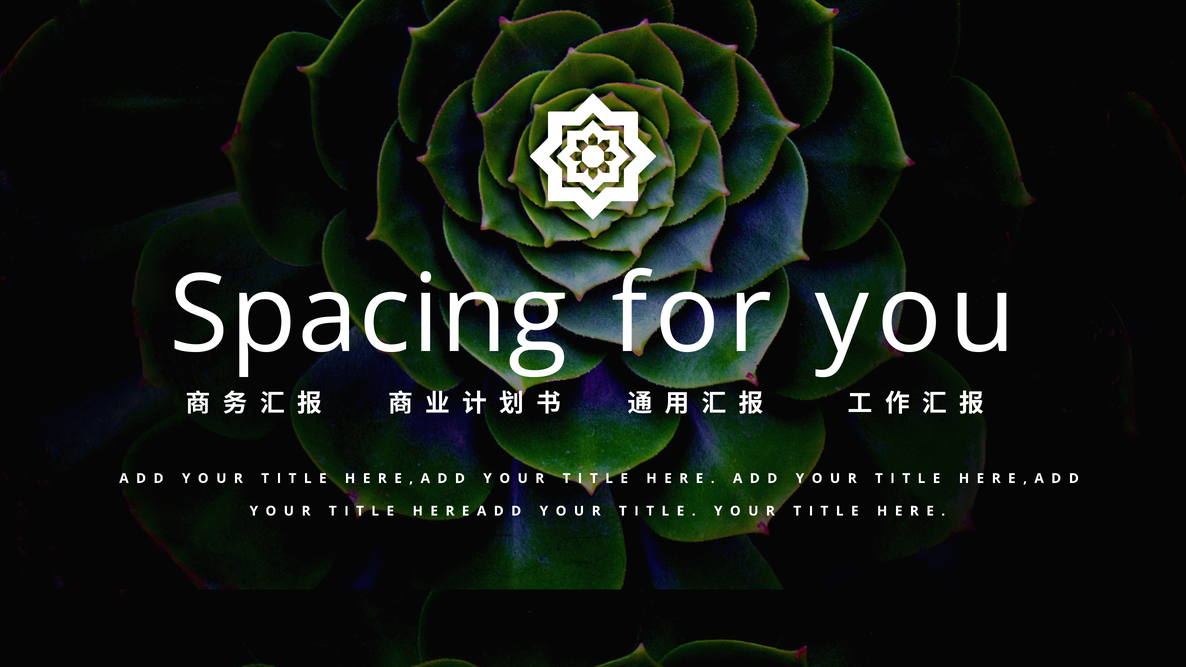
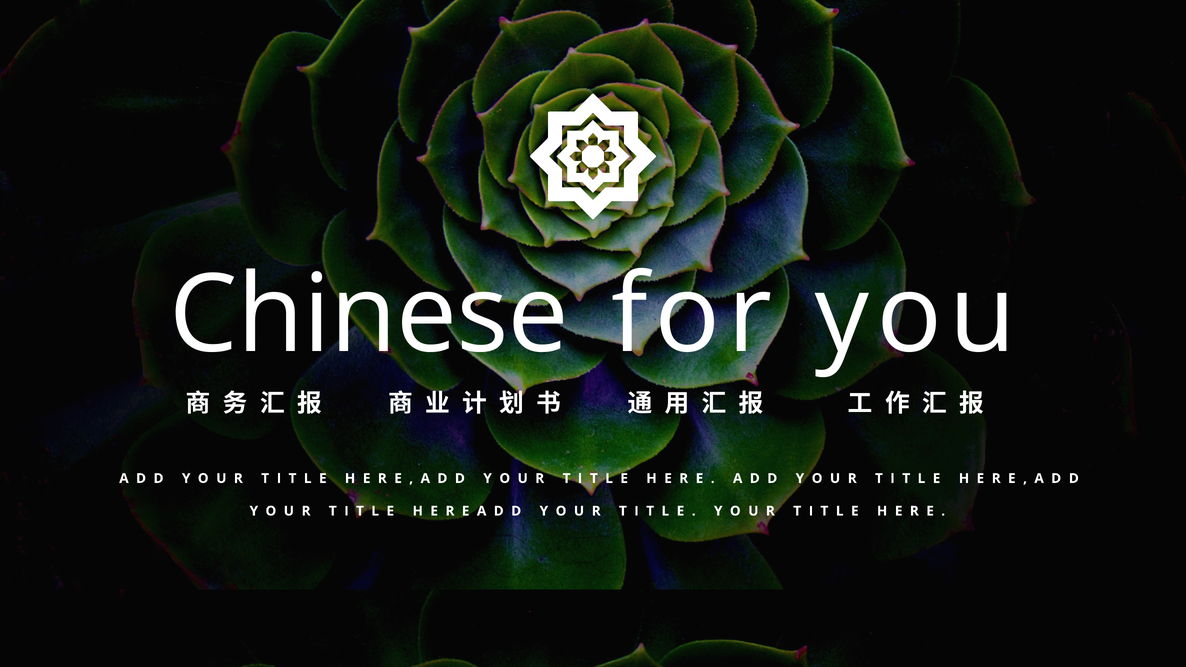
Spacing: Spacing -> Chinese (369, 315)
